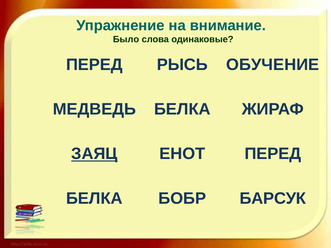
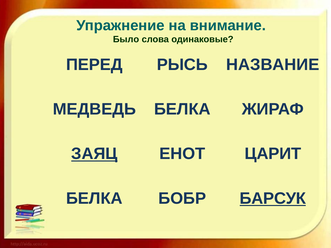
ОБУЧЕНИЕ: ОБУЧЕНИЕ -> НАЗВАНИЕ (273, 65)
ЕНОТ ПЕРЕД: ПЕРЕД -> ЦАРИТ (273, 154)
БАРСУК underline: none -> present (273, 199)
